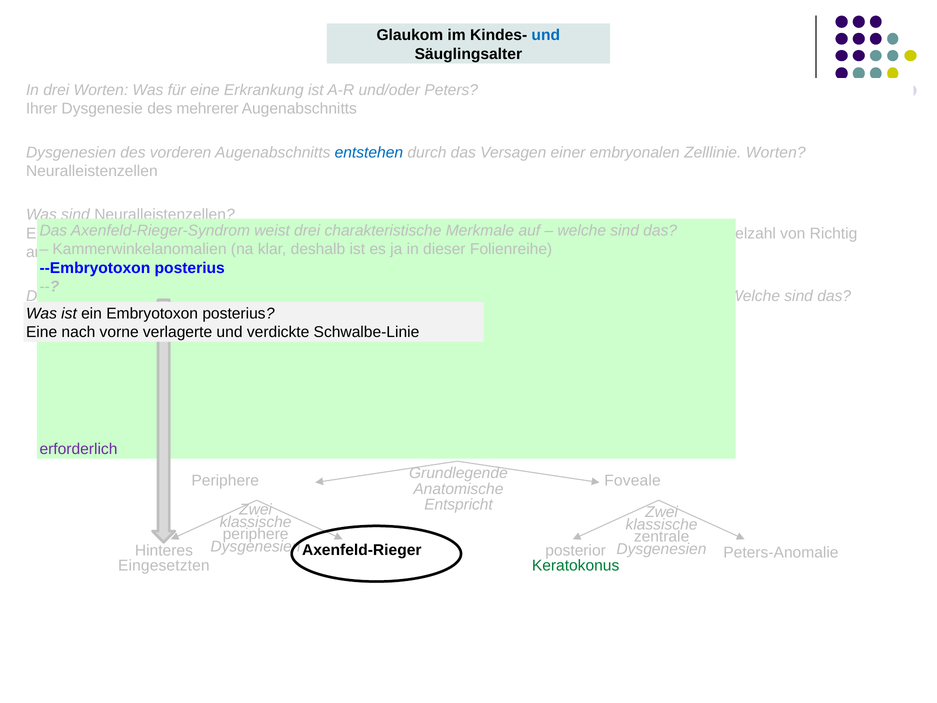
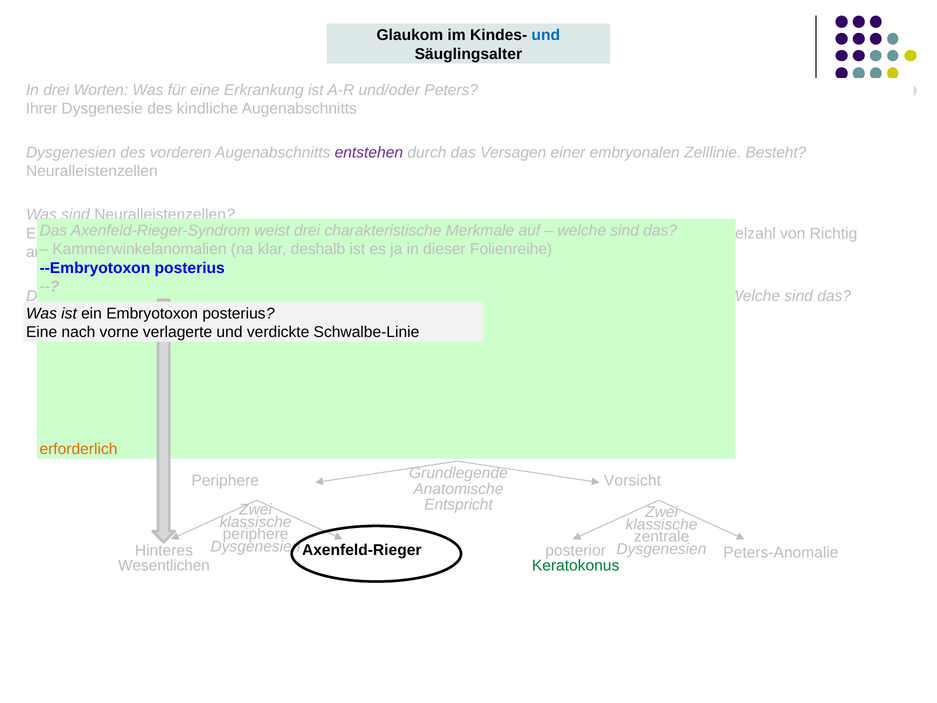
mehrerer: mehrerer -> kindliche (207, 109)
entstehen colour: blue -> purple (369, 152)
Zelllinie Worten: Worten -> Besteht (776, 152)
erforderlich colour: purple -> orange (78, 449)
Foveale: Foveale -> Vorsicht (633, 481)
Eingesetzten: Eingesetzten -> Wesentlichen (164, 565)
